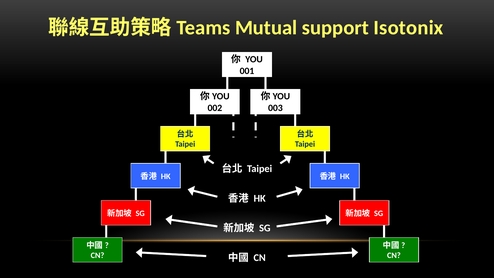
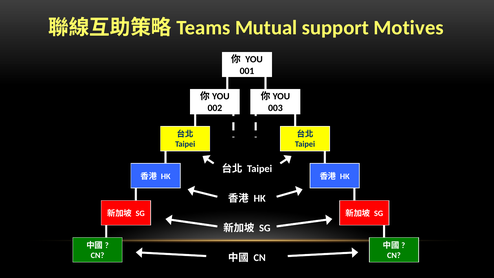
Isotonix: Isotonix -> Motives (409, 28)
